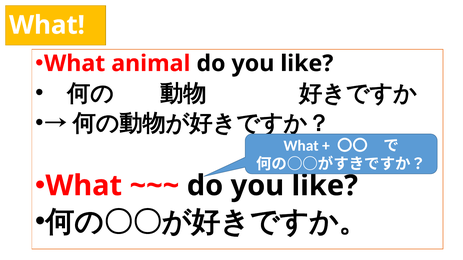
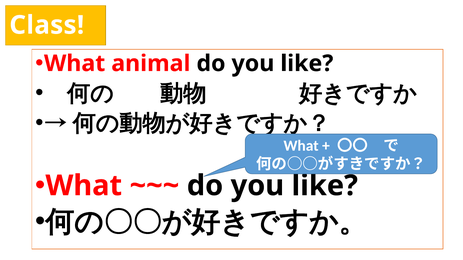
What: What -> Class (47, 25)
